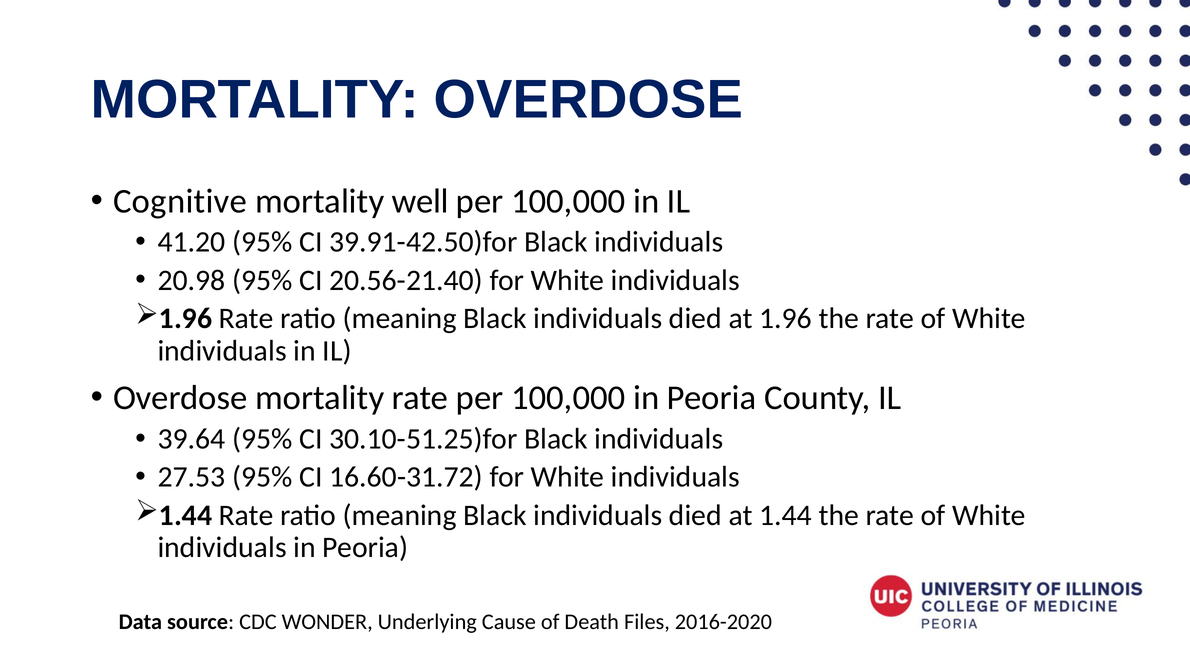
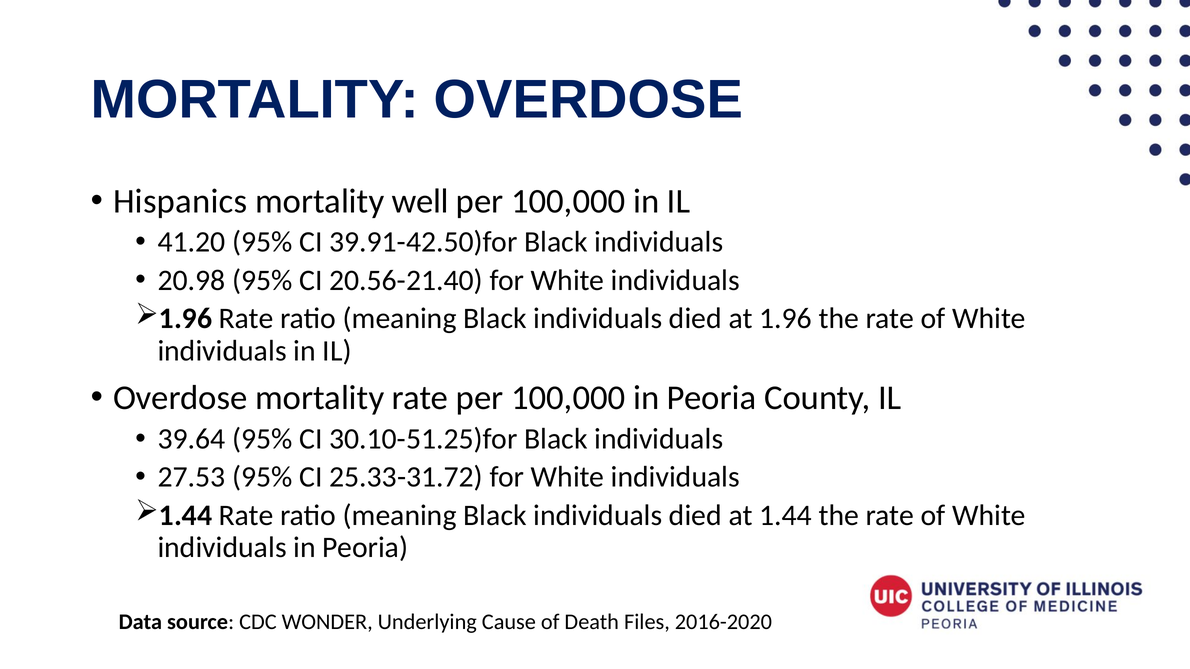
Cognitive: Cognitive -> Hispanics (180, 201)
16.60-31.72: 16.60-31.72 -> 25.33-31.72 (406, 477)
